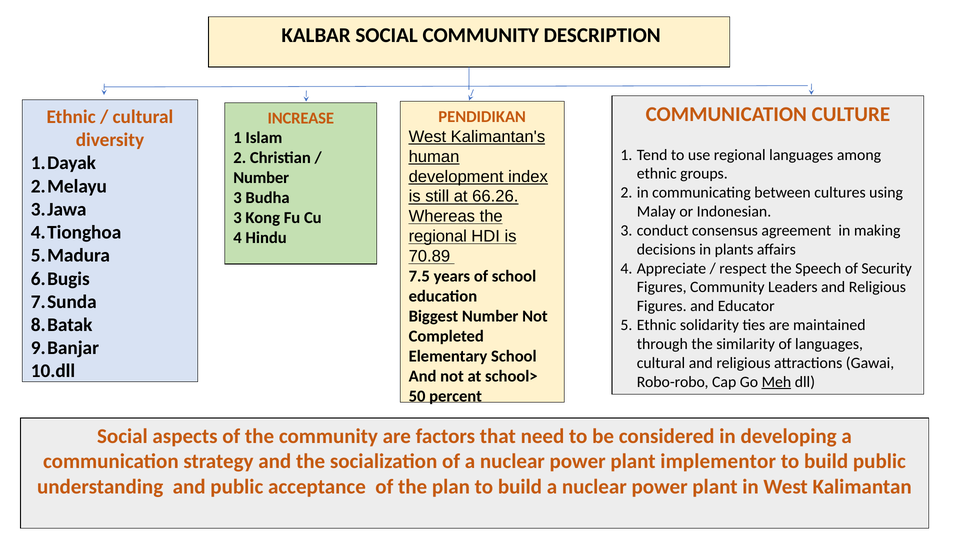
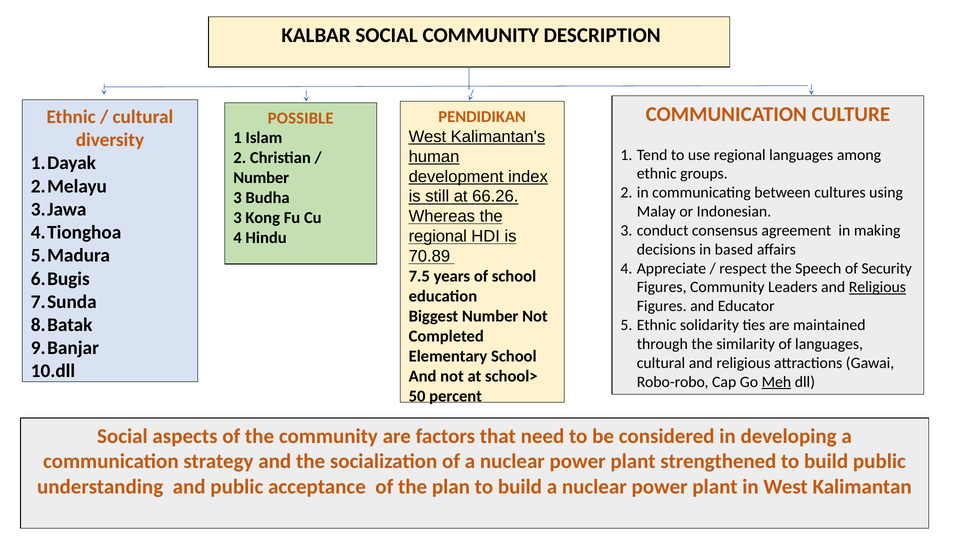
INCREASE: INCREASE -> POSSIBLE (301, 118)
plants: plants -> based (734, 249)
Religious underline: none -> present (877, 287)
implementor: implementor -> strengthened (718, 462)
